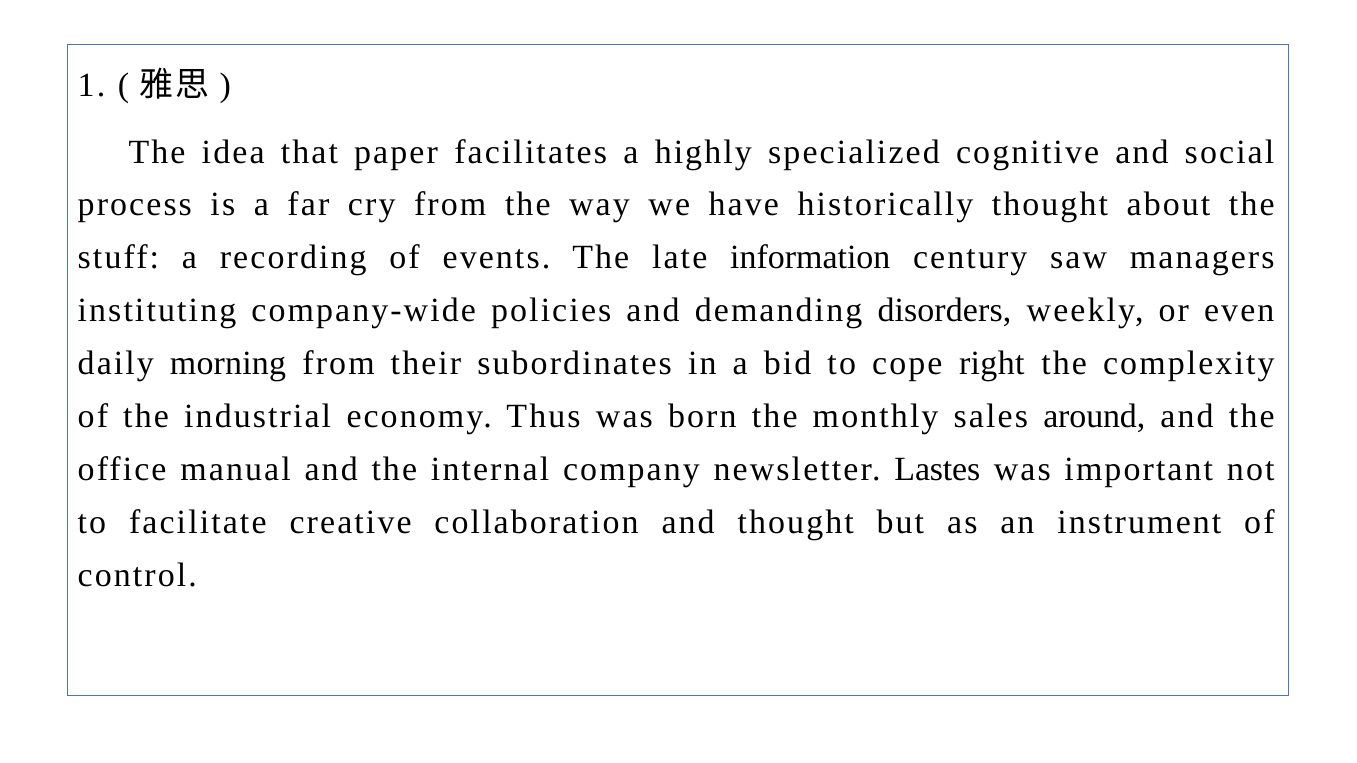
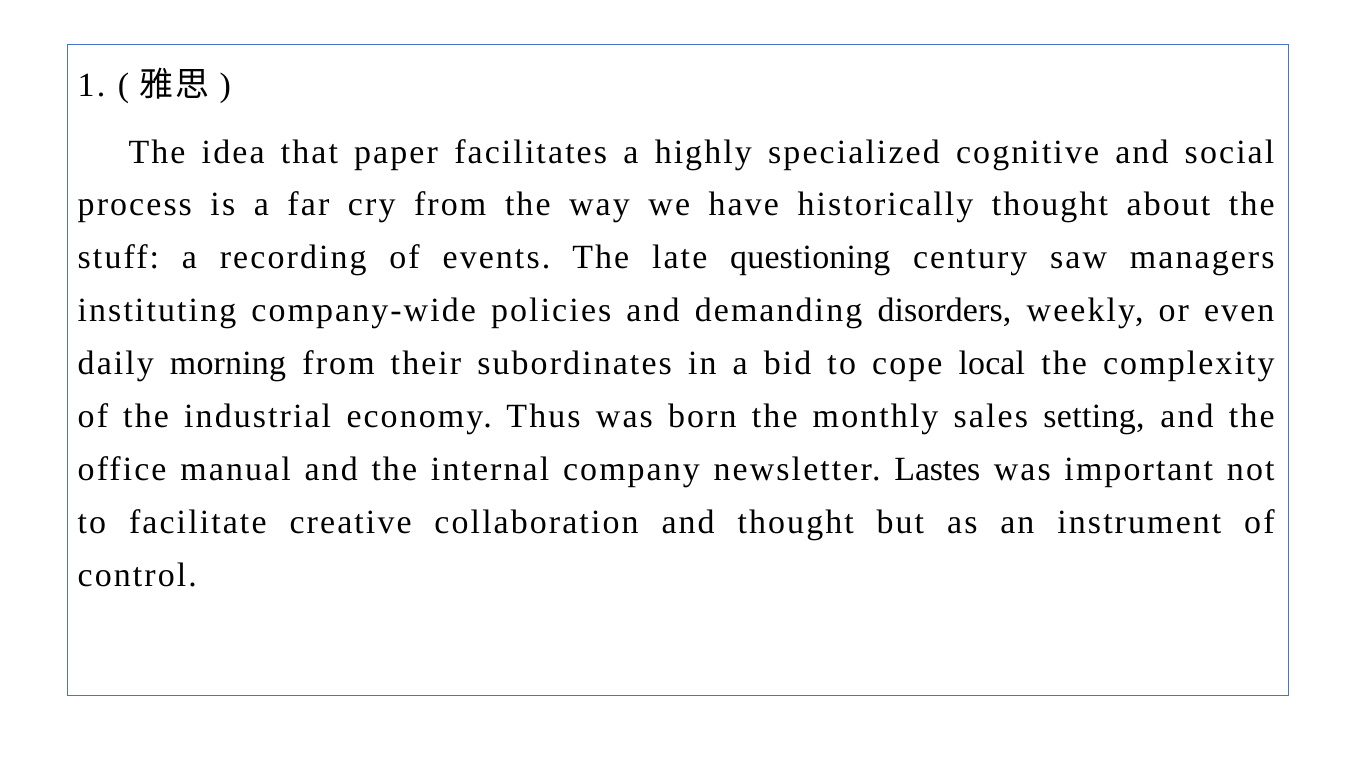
information: information -> questioning (810, 258)
right: right -> local (992, 363)
around: around -> setting (1094, 416)
